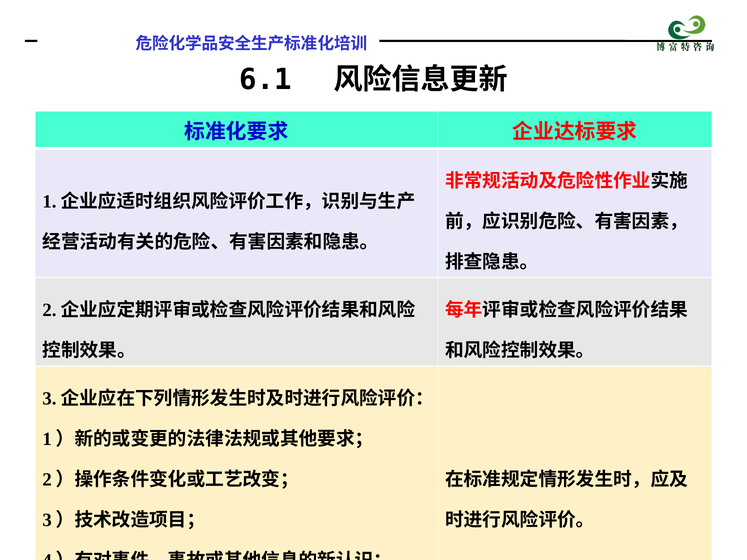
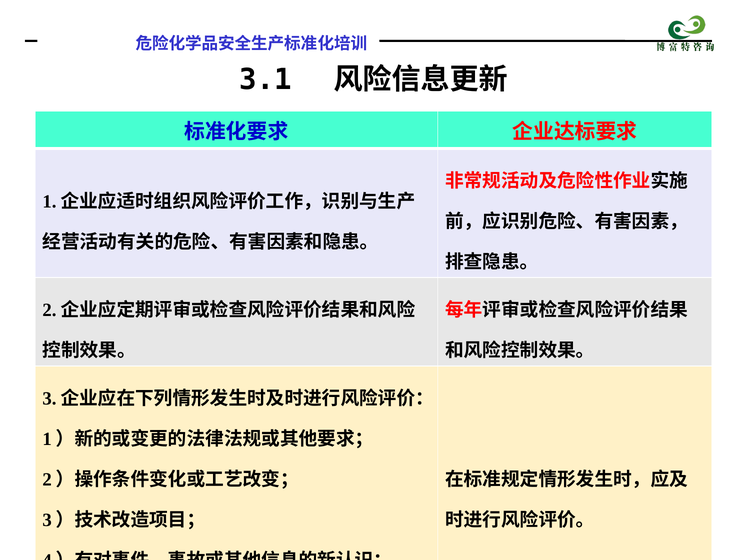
6.1: 6.1 -> 3.1 (266, 80)
